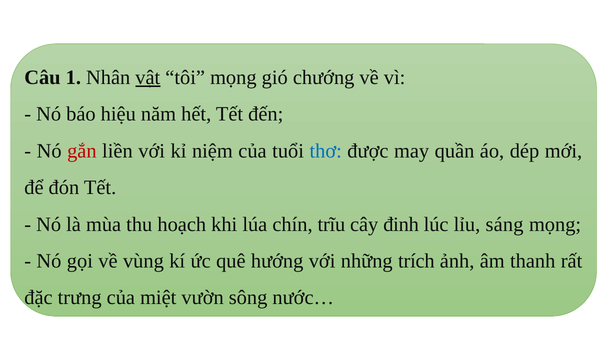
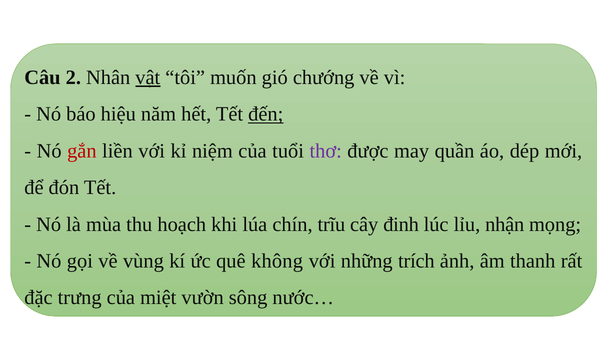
1: 1 -> 2 (73, 78)
tôi mọng: mọng -> muốn (233, 78)
đến underline: none -> present (266, 114)
thơ colour: blue -> purple (326, 151)
sáng: sáng -> nhận (505, 224)
hướng: hướng -> không (277, 261)
